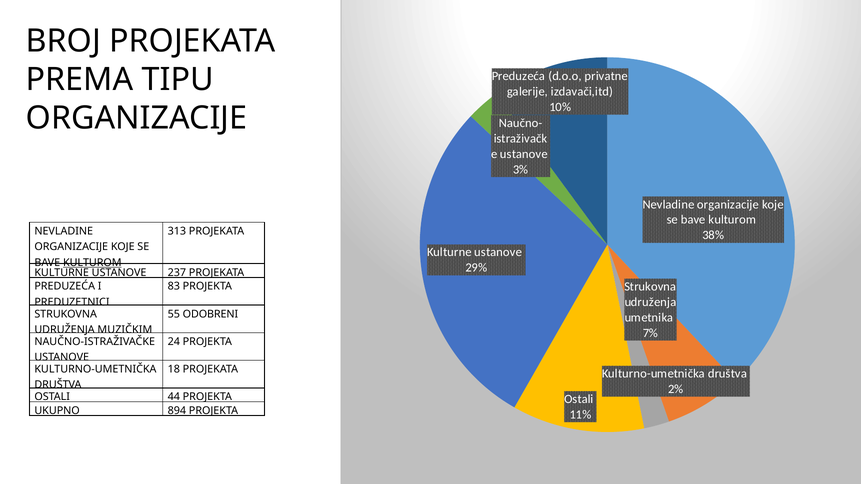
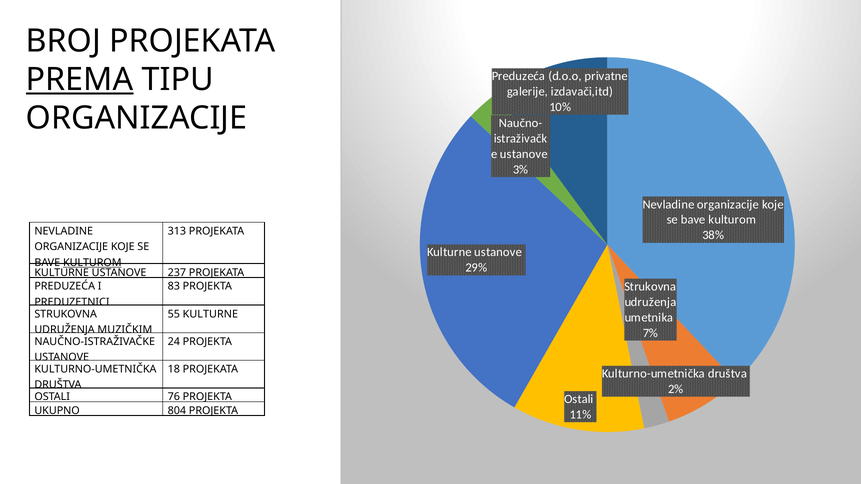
PREMA underline: none -> present (80, 80)
55 ODOBRENI: ODOBRENI -> KULTURNE (210, 314)
44: 44 -> 76 (174, 397)
894: 894 -> 804 (177, 411)
